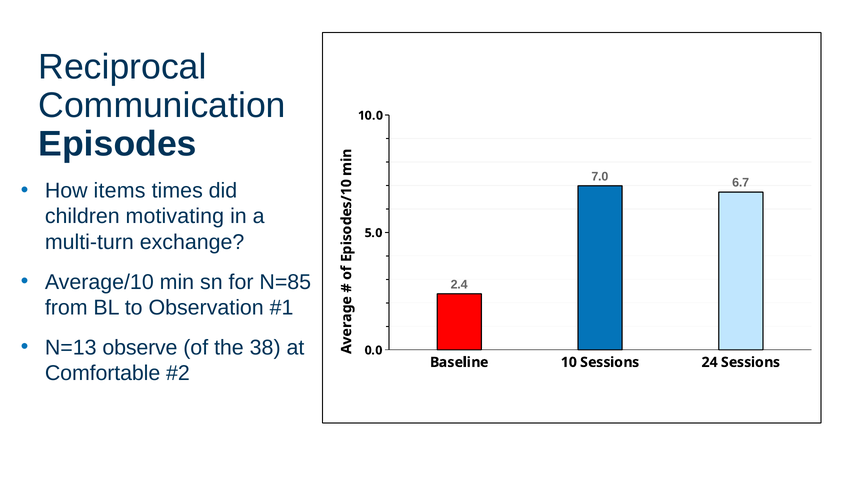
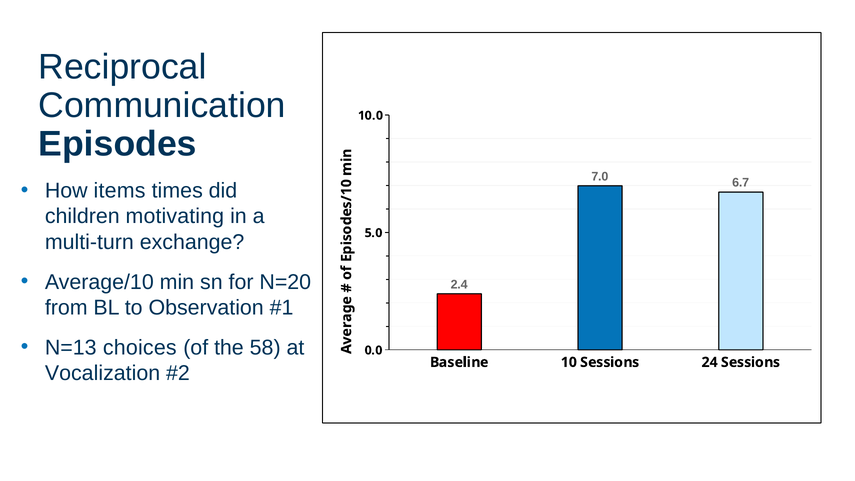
N=85: N=85 -> N=20 (285, 282)
observe: observe -> choices (140, 347)
38: 38 -> 58 (265, 347)
Comfortable: Comfortable -> Vocalization (103, 373)
